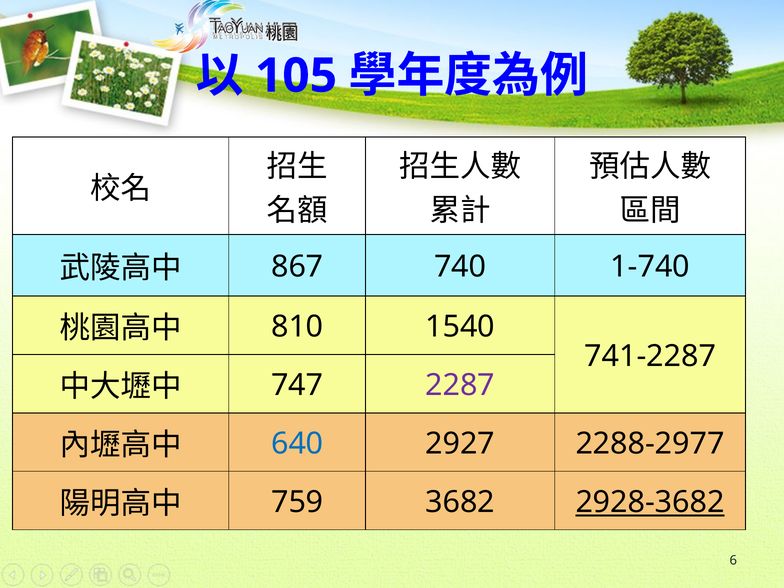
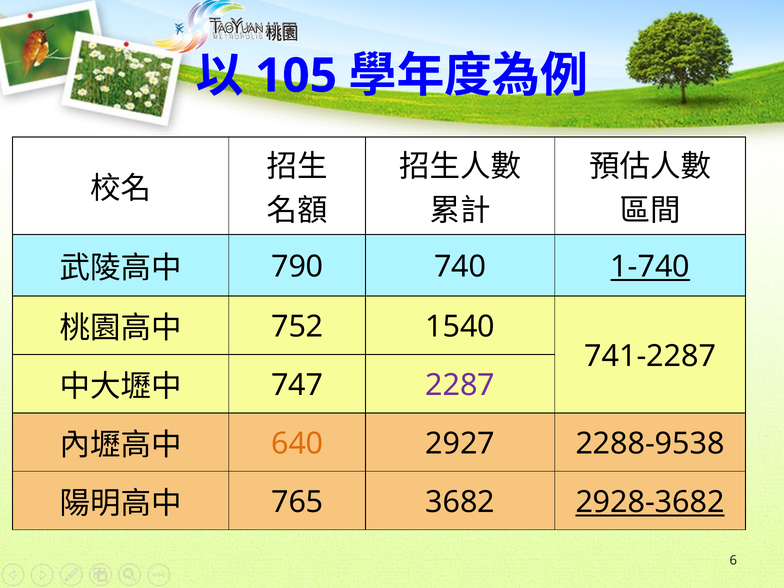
867: 867 -> 790 (297, 267)
1-740 underline: none -> present (650, 267)
810: 810 -> 752 (297, 327)
640 colour: blue -> orange (297, 444)
2288-2977: 2288-2977 -> 2288-9538 (650, 444)
759: 759 -> 765 (297, 502)
